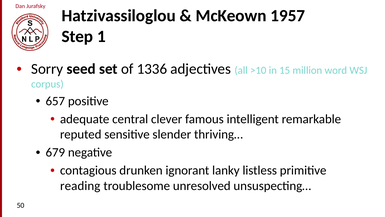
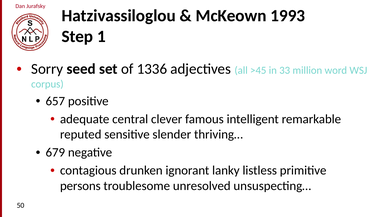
1957: 1957 -> 1993 (288, 16)
>10: >10 -> >45 (258, 70)
15: 15 -> 33 (285, 70)
reading: reading -> persons (80, 186)
